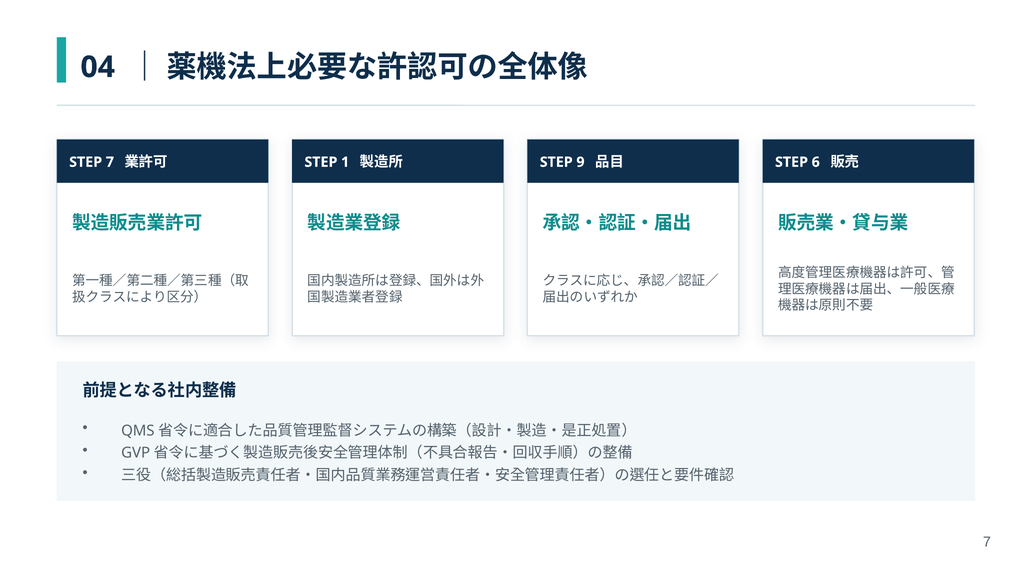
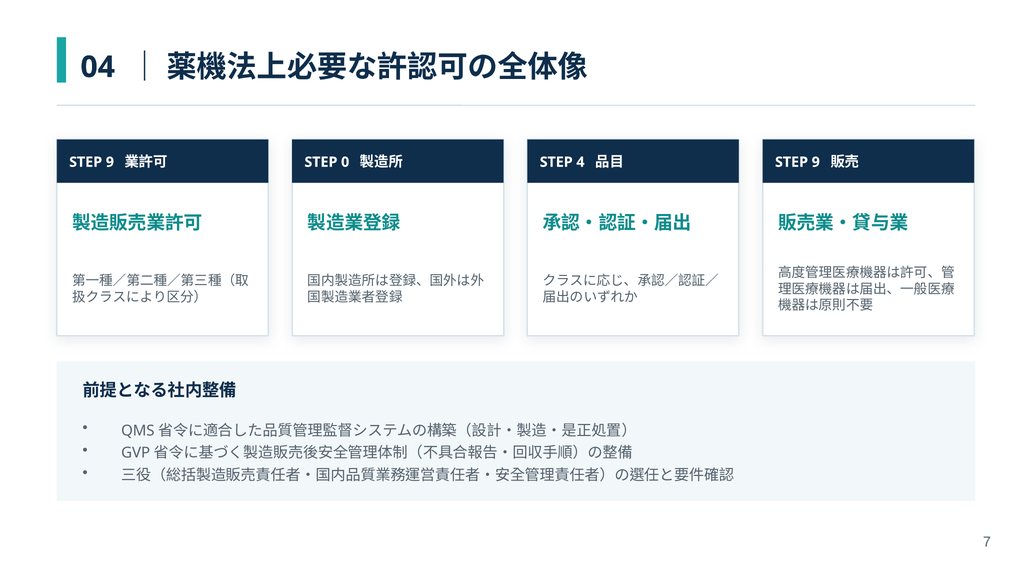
7: 7 -> 9 (110, 162)
1: 1 -> 0 (345, 162)
9: 9 -> 4 (580, 162)
6: 6 -> 9 (816, 162)
